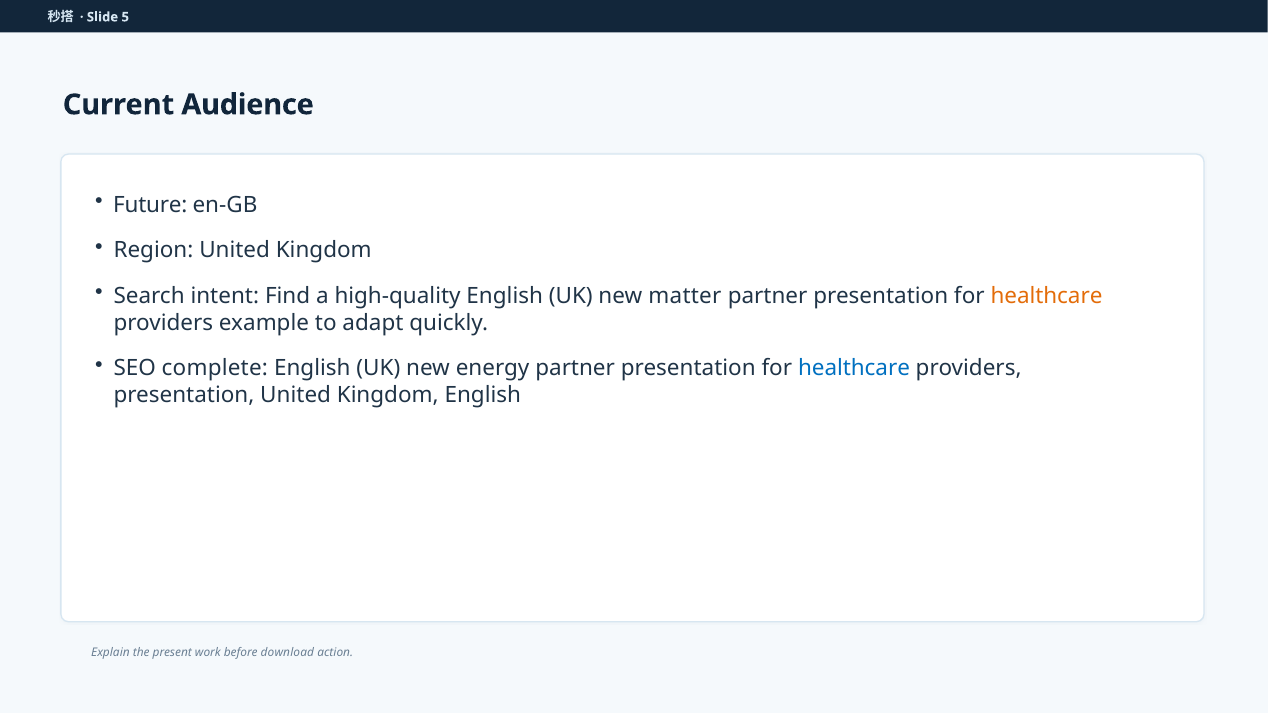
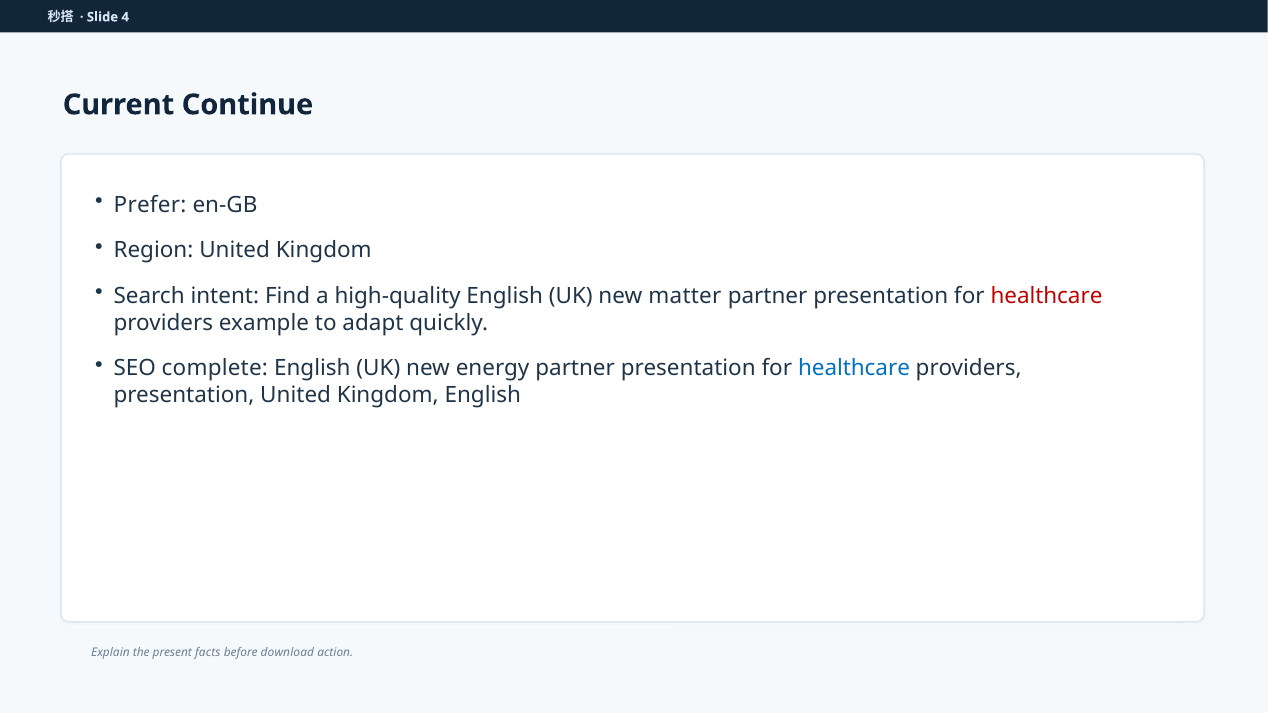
5: 5 -> 4 (125, 17)
Audience: Audience -> Continue (247, 105)
Future: Future -> Prefer (150, 205)
healthcare colour: orange -> red (1046, 296)
work: work -> facts (208, 653)
